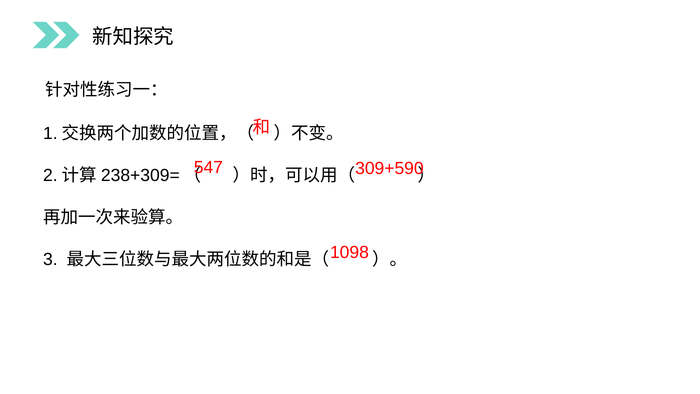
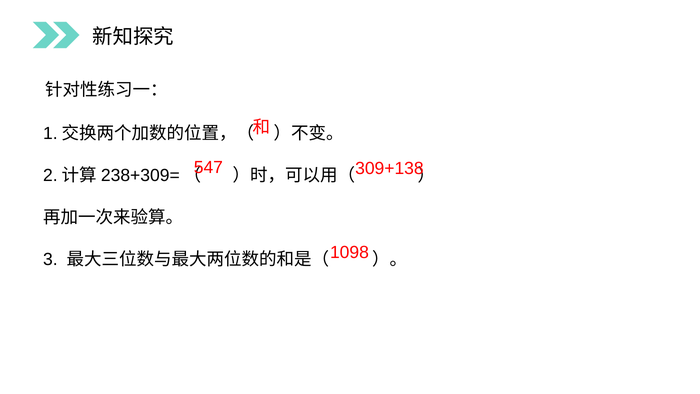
309+590: 309+590 -> 309+138 (389, 168)
